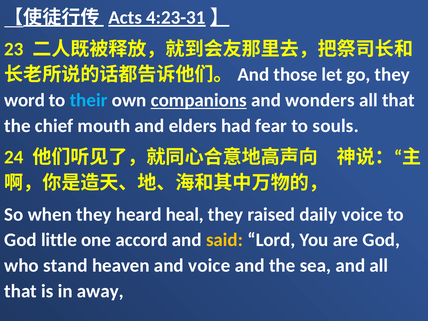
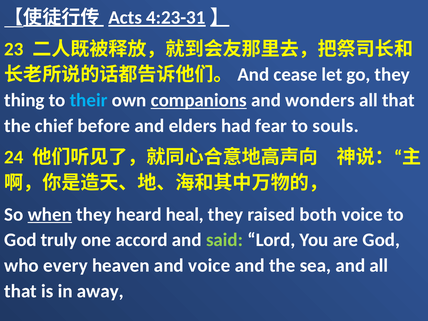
those: those -> cease (295, 75)
word: word -> thing (24, 100)
mouth: mouth -> before (104, 126)
when underline: none -> present (50, 214)
daily: daily -> both (318, 214)
little: little -> truly (59, 240)
said colour: yellow -> light green (225, 240)
stand: stand -> every (65, 266)
